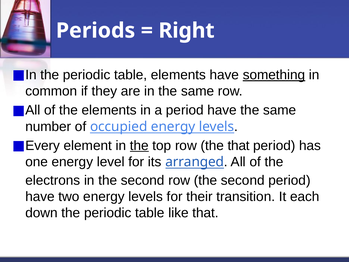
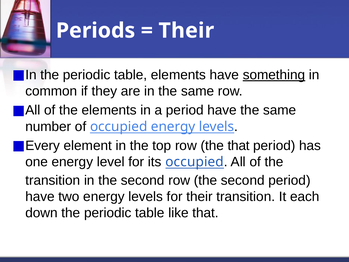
Right: Right -> Their (186, 31)
the underline: present -> none (139, 145)
its arranged: arranged -> occupied (195, 162)
electrons: electrons -> transition (53, 180)
